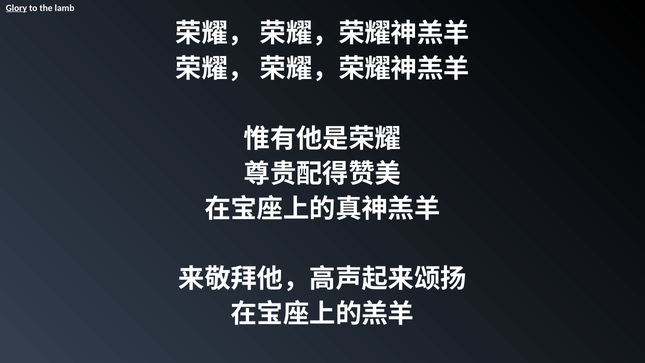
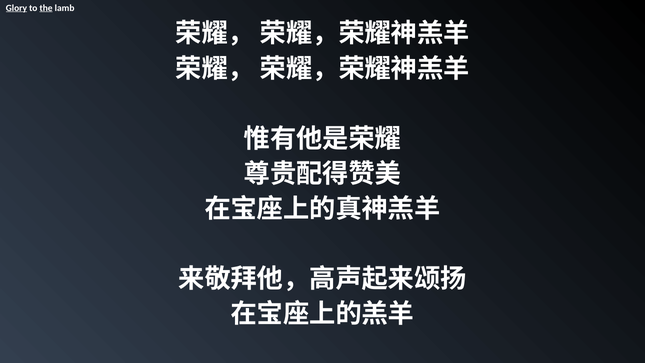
the underline: none -> present (46, 8)
